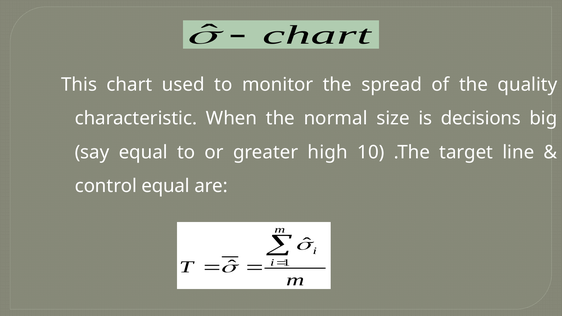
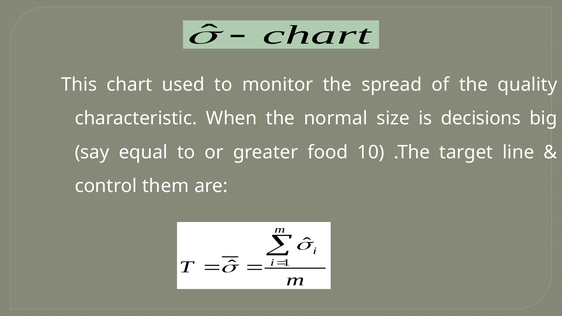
high: high -> food (328, 152)
control equal: equal -> them (166, 186)
